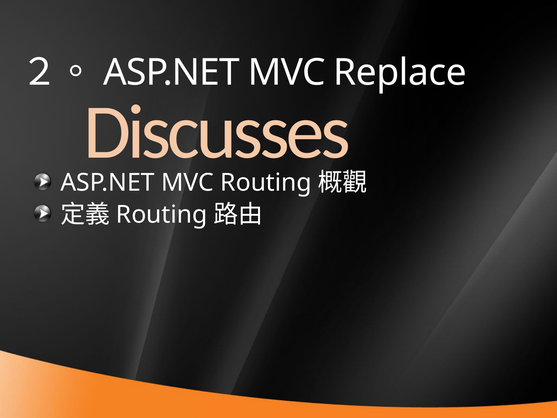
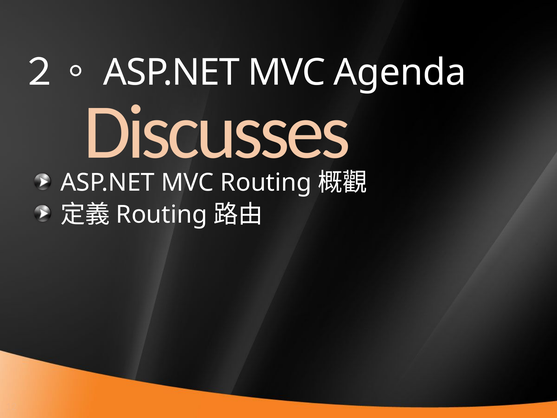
Replace: Replace -> Agenda (400, 72)
